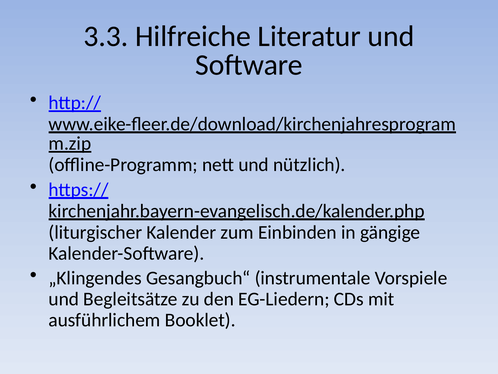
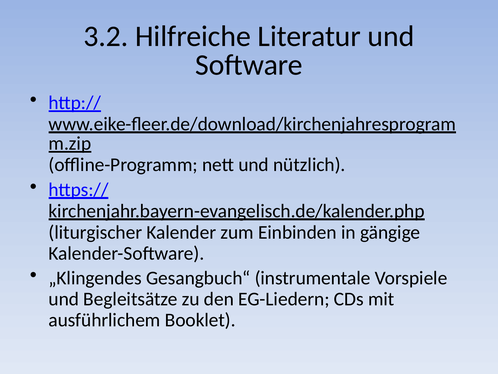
3.3: 3.3 -> 3.2 (106, 36)
